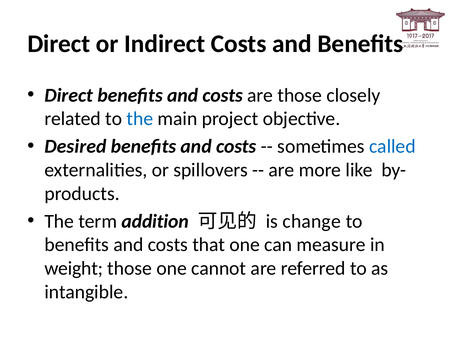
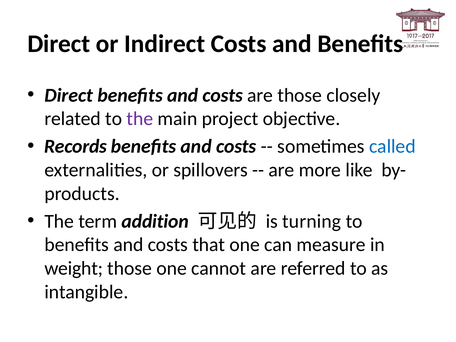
the colour: blue -> purple (140, 119)
Desired: Desired -> Records (76, 146)
change: change -> turning (312, 221)
